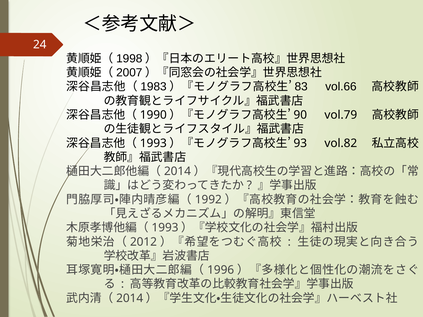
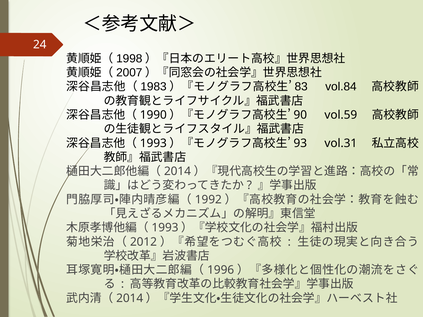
vol.66: vol.66 -> vol.84 (341, 87)
vol.79: vol.79 -> vol.59 (341, 115)
vol.82: vol.82 -> vol.31 (341, 143)
